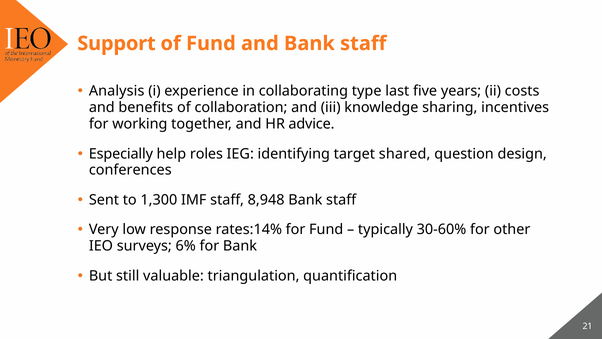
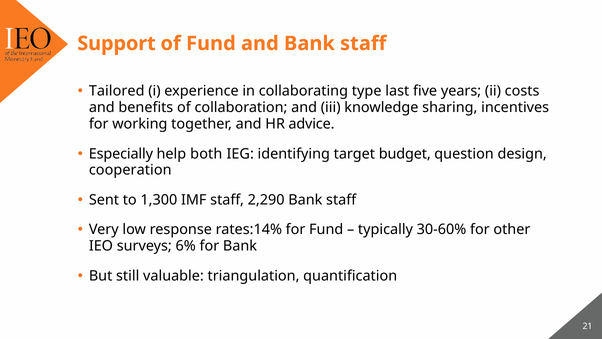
Analysis: Analysis -> Tailored (117, 91)
roles: roles -> both (206, 154)
shared: shared -> budget (405, 154)
conferences: conferences -> cooperation (130, 170)
8,948: 8,948 -> 2,290 (266, 200)
